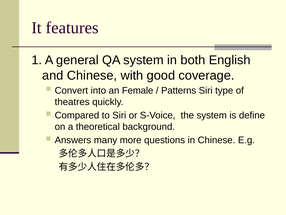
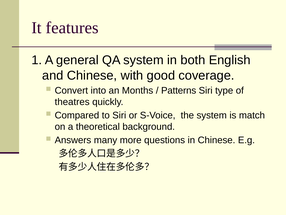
Female: Female -> Months (138, 90)
define: define -> match (252, 115)
